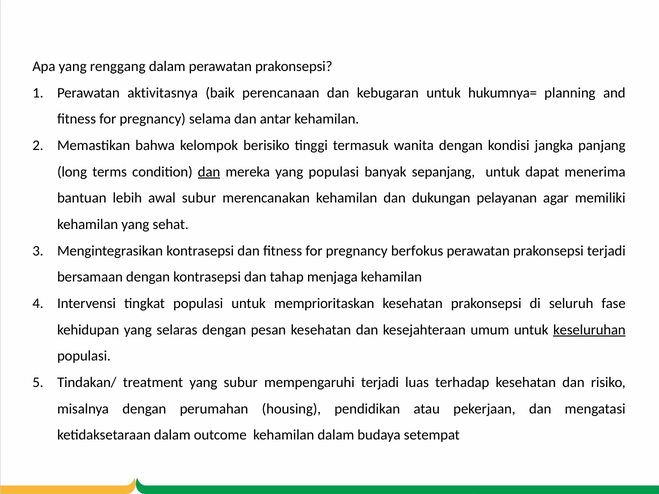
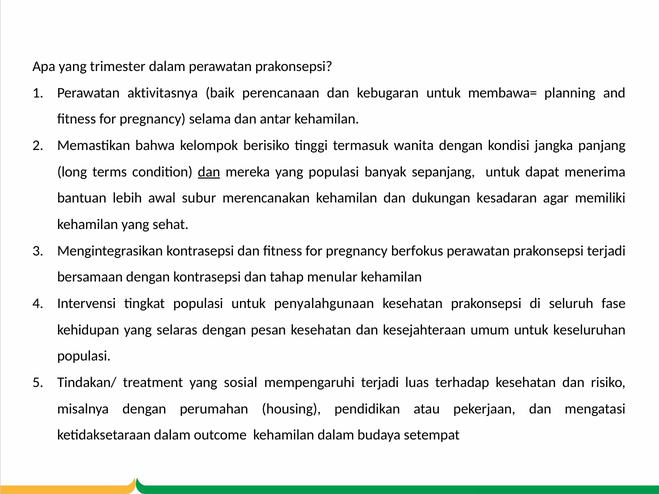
renggang: renggang -> trimester (118, 67)
hukumnya=: hukumnya= -> membawa= (503, 93)
pelayanan: pelayanan -> kesadaran (507, 198)
menjaga: menjaga -> menular (332, 277)
memprioritaskan: memprioritaskan -> penyalahgunaan (324, 304)
keseluruhan underline: present -> none (589, 330)
yang subur: subur -> sosial (241, 383)
